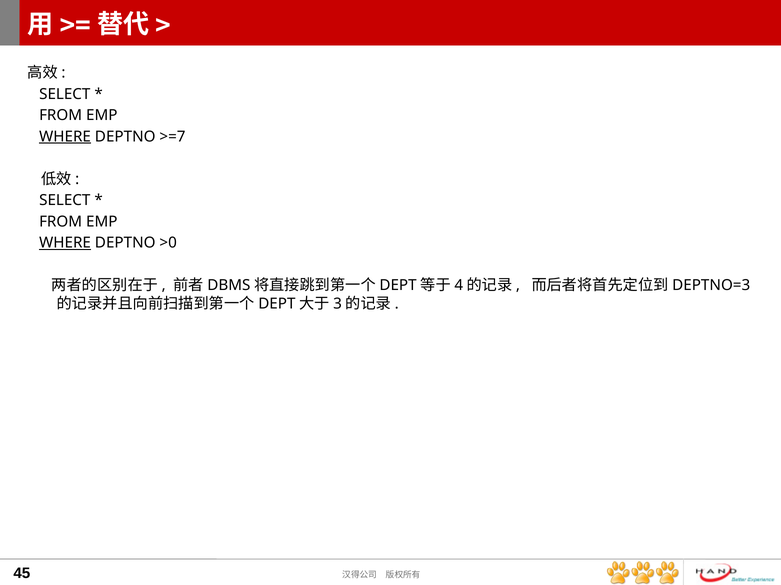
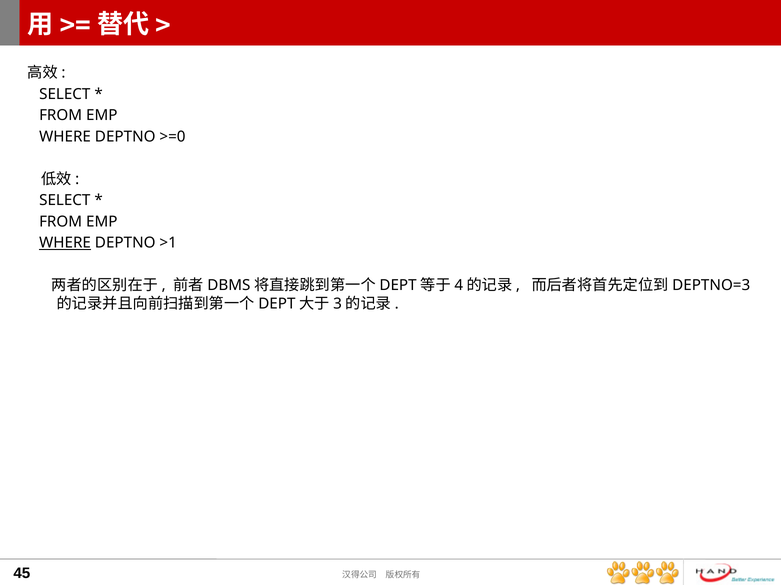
WHERE underline: present -> none (65, 137)
>=7: >=7 -> >=0 (173, 137)
>0: >0 -> >1 (168, 243)
